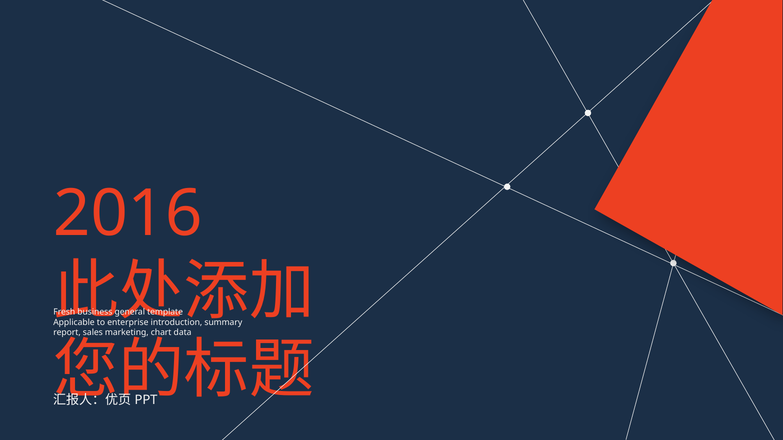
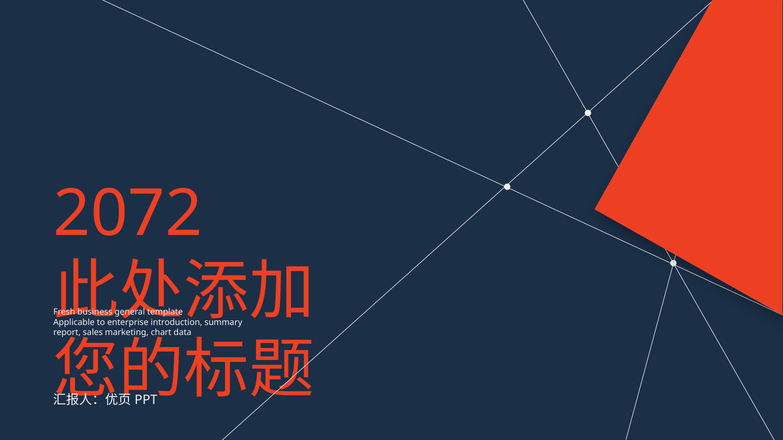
2016: 2016 -> 2072 (128, 214)
